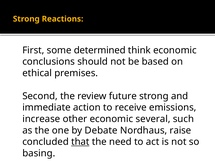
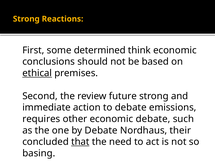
ethical underline: none -> present (37, 73)
to receive: receive -> debate (131, 108)
increase: increase -> requires (41, 119)
economic several: several -> debate (153, 119)
raise: raise -> their (180, 131)
